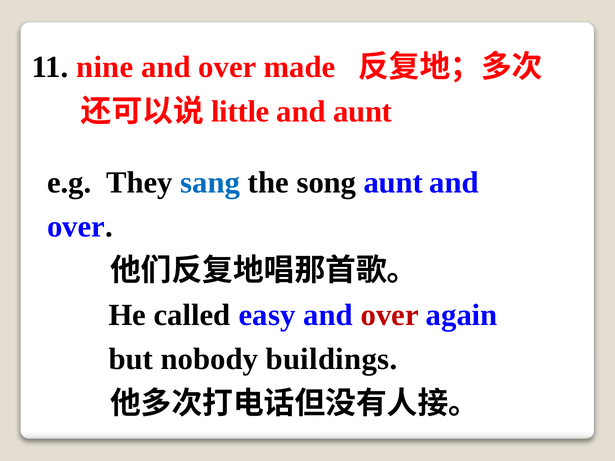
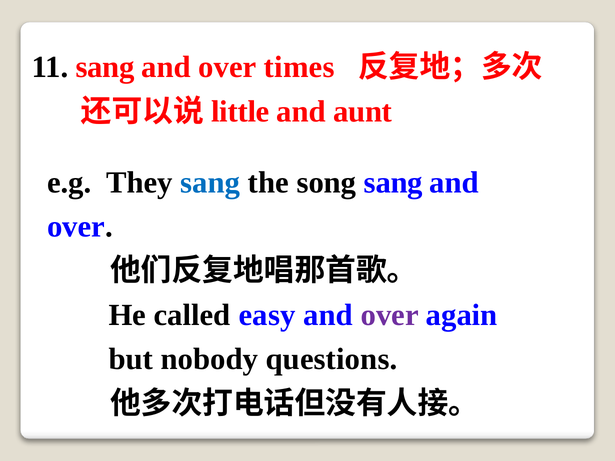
11 nine: nine -> sang (105, 67)
made: made -> times (299, 67)
song aunt: aunt -> sang (393, 182)
over colour: red -> purple (390, 315)
buildings: buildings -> questions (332, 360)
